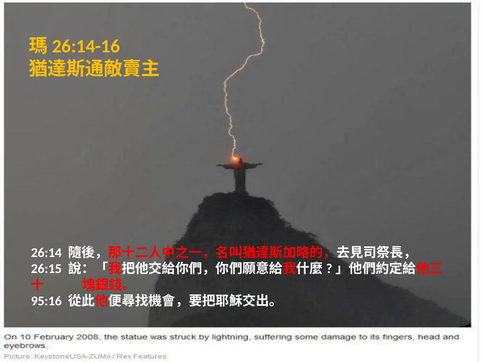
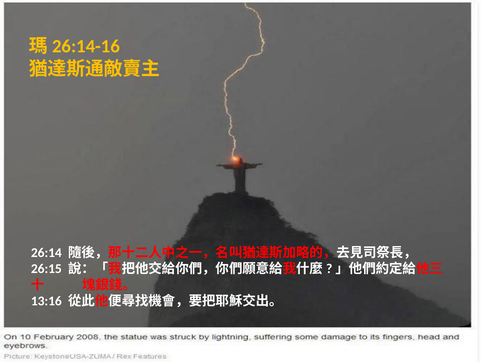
95:16: 95:16 -> 13:16 (46, 301)
